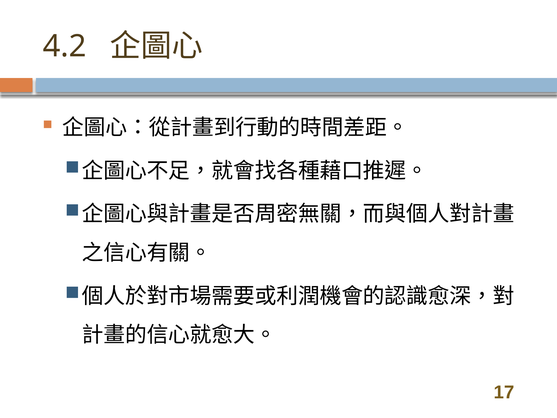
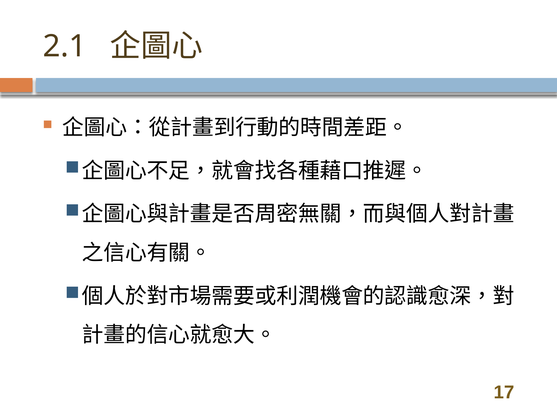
4.2: 4.2 -> 2.1 (65, 46)
